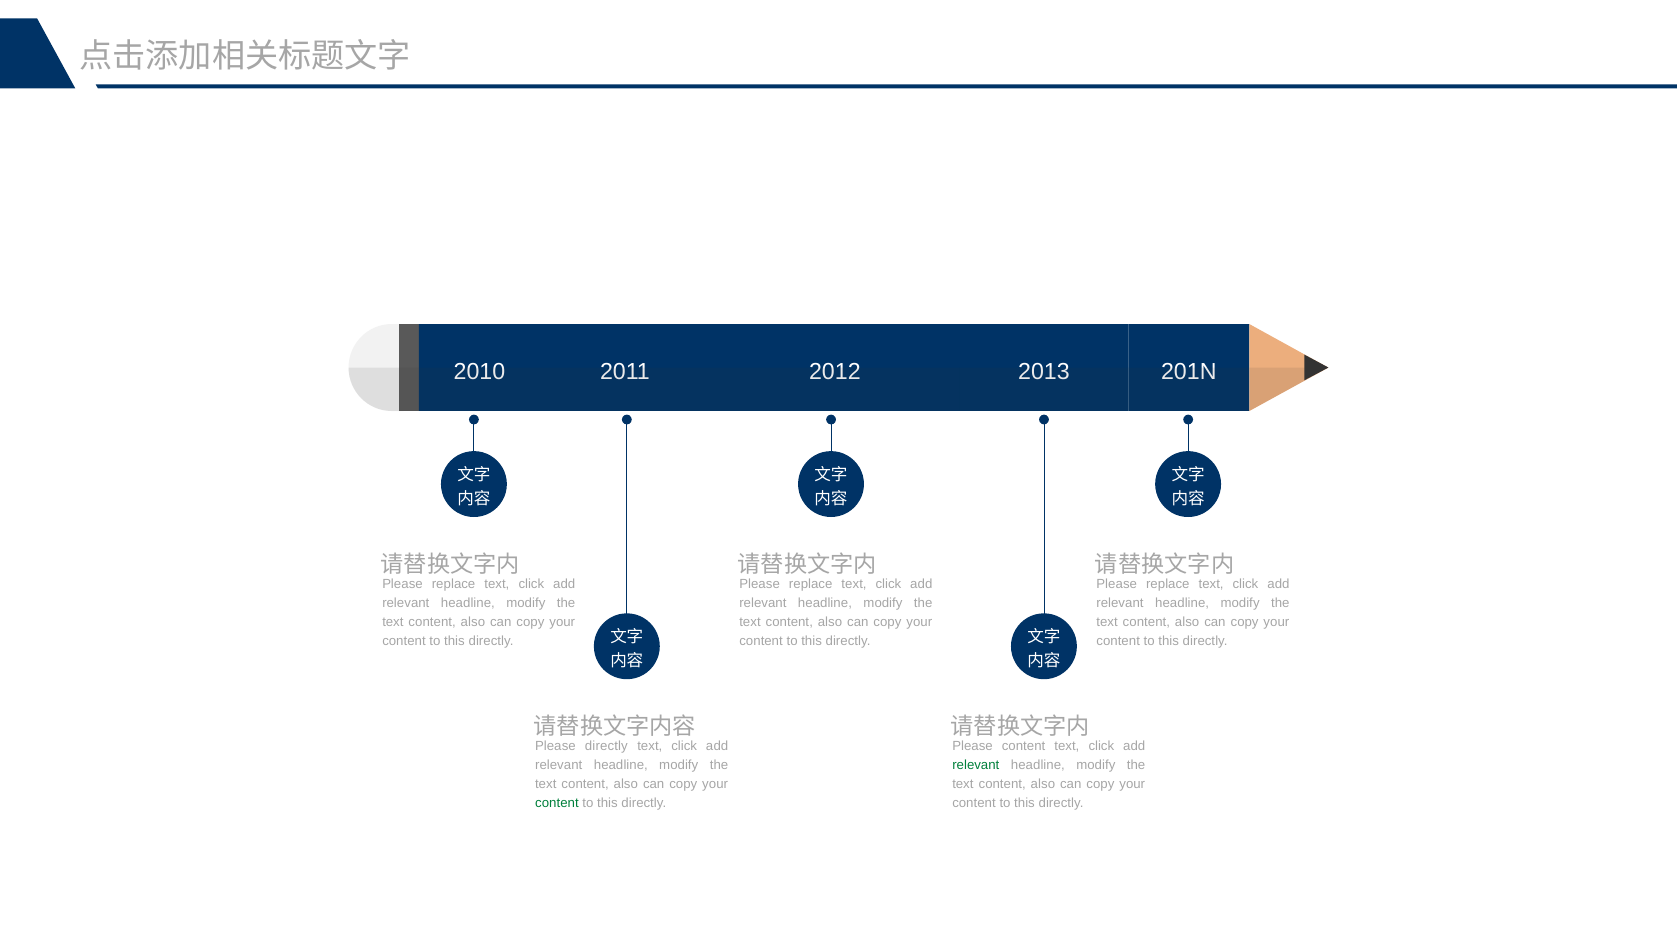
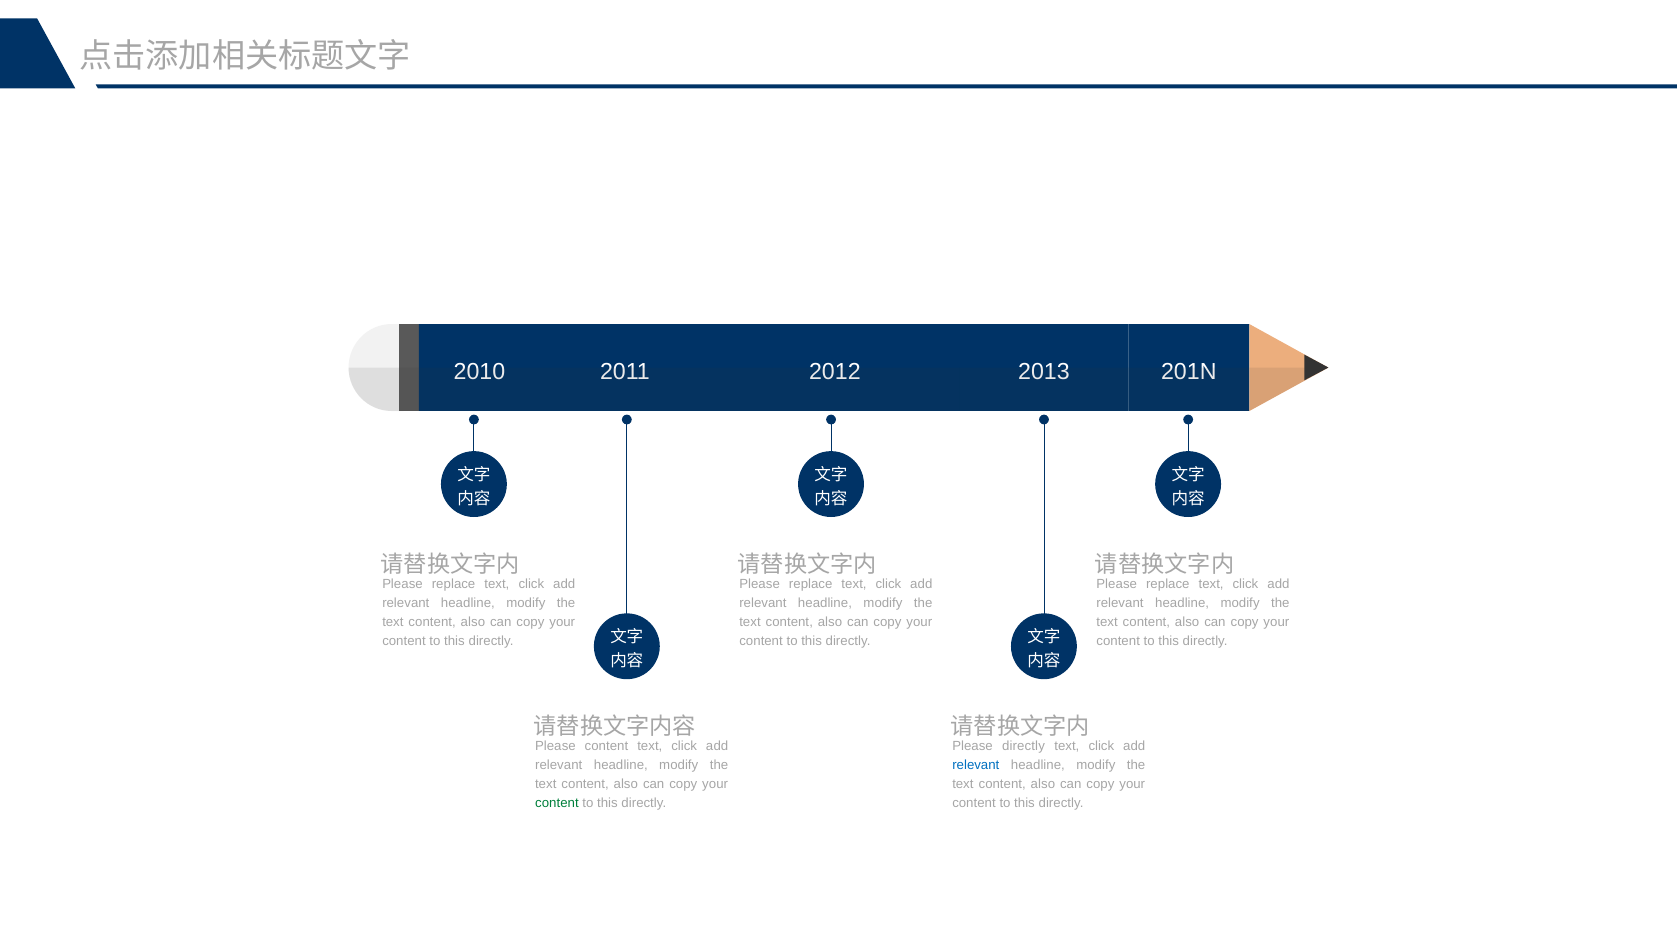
Please directly: directly -> content (606, 747)
Please content: content -> directly (1024, 747)
relevant colour: green -> blue (976, 766)
